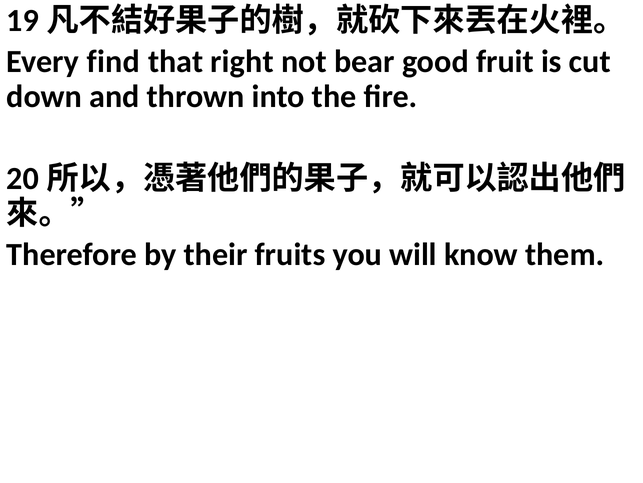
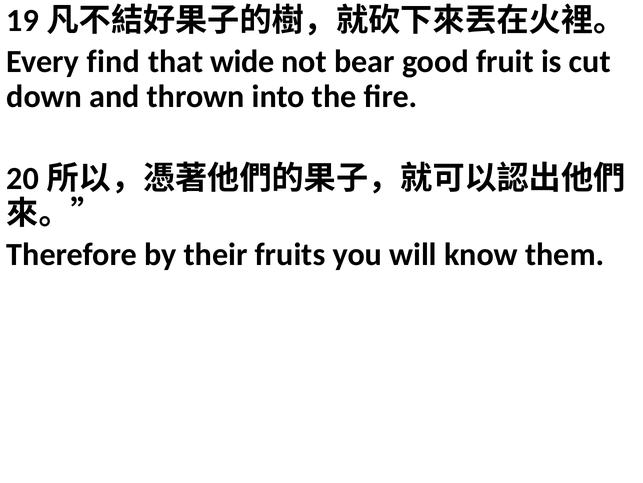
right: right -> wide (242, 62)
